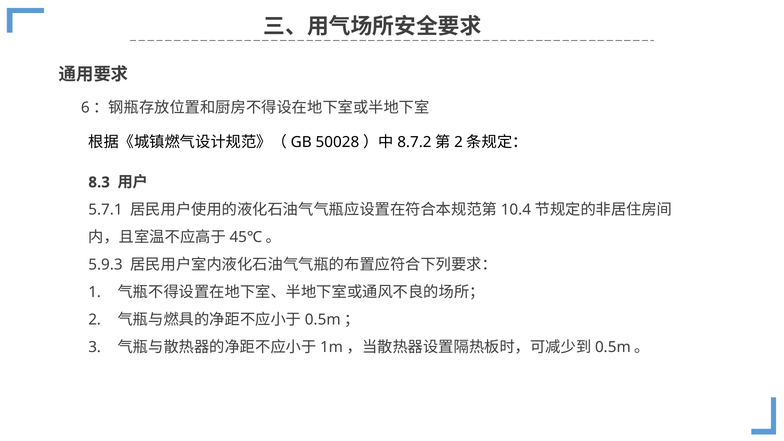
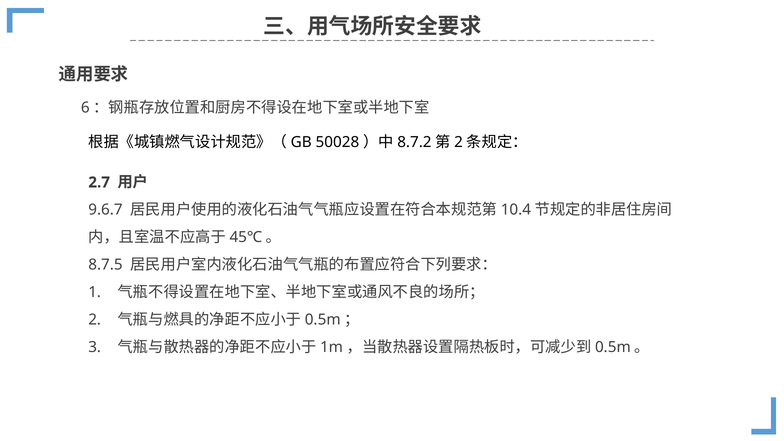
8.3: 8.3 -> 2.7 (99, 182)
5.7.1: 5.7.1 -> 9.6.7 (105, 210)
5.9.3: 5.9.3 -> 8.7.5 (105, 265)
